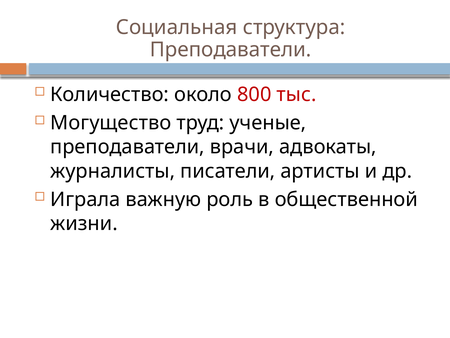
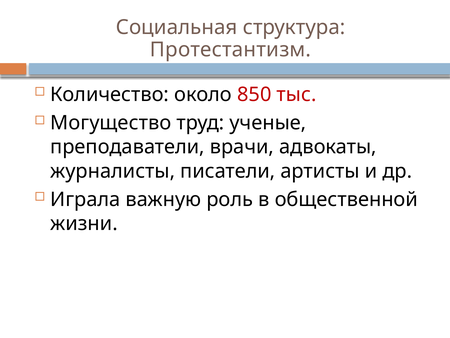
Преподаватели: Преподаватели -> Протестантизм (231, 50)
800: 800 -> 850 (254, 94)
